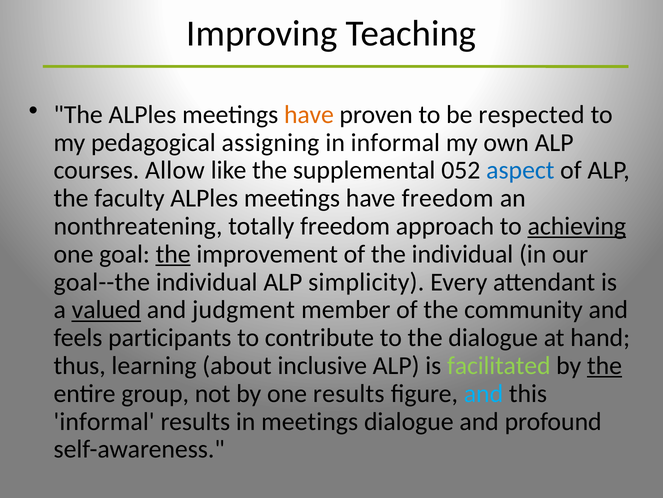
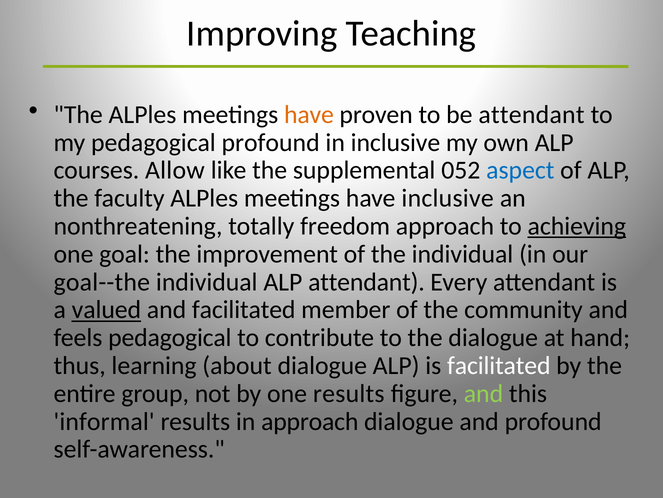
be respected: respected -> attendant (532, 115)
pedagogical assigning: assigning -> profound (271, 142)
in informal: informal -> inclusive (395, 142)
have freedom: freedom -> inclusive (448, 198)
the underline: present -> none (173, 254)
ALP simplicity: simplicity -> attendant (366, 282)
and judgment: judgment -> facilitated (244, 309)
feels participants: participants -> pedagogical (170, 337)
about inclusive: inclusive -> dialogue (322, 365)
facilitated colour: light green -> white (499, 365)
the underline: present -> none (605, 365)
and colour: light blue -> light green (483, 393)
in meetings: meetings -> approach (310, 421)
